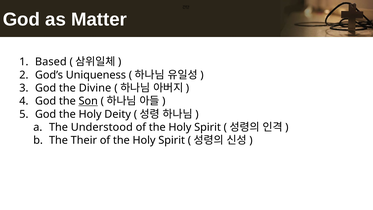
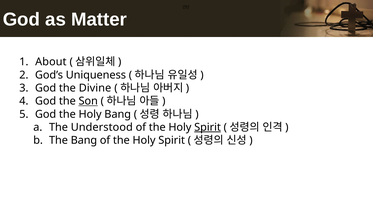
Based: Based -> About (51, 62)
Holy Deity: Deity -> Bang (118, 114)
Spirit underline: none -> present (208, 127)
The Their: Their -> Bang (84, 140)
